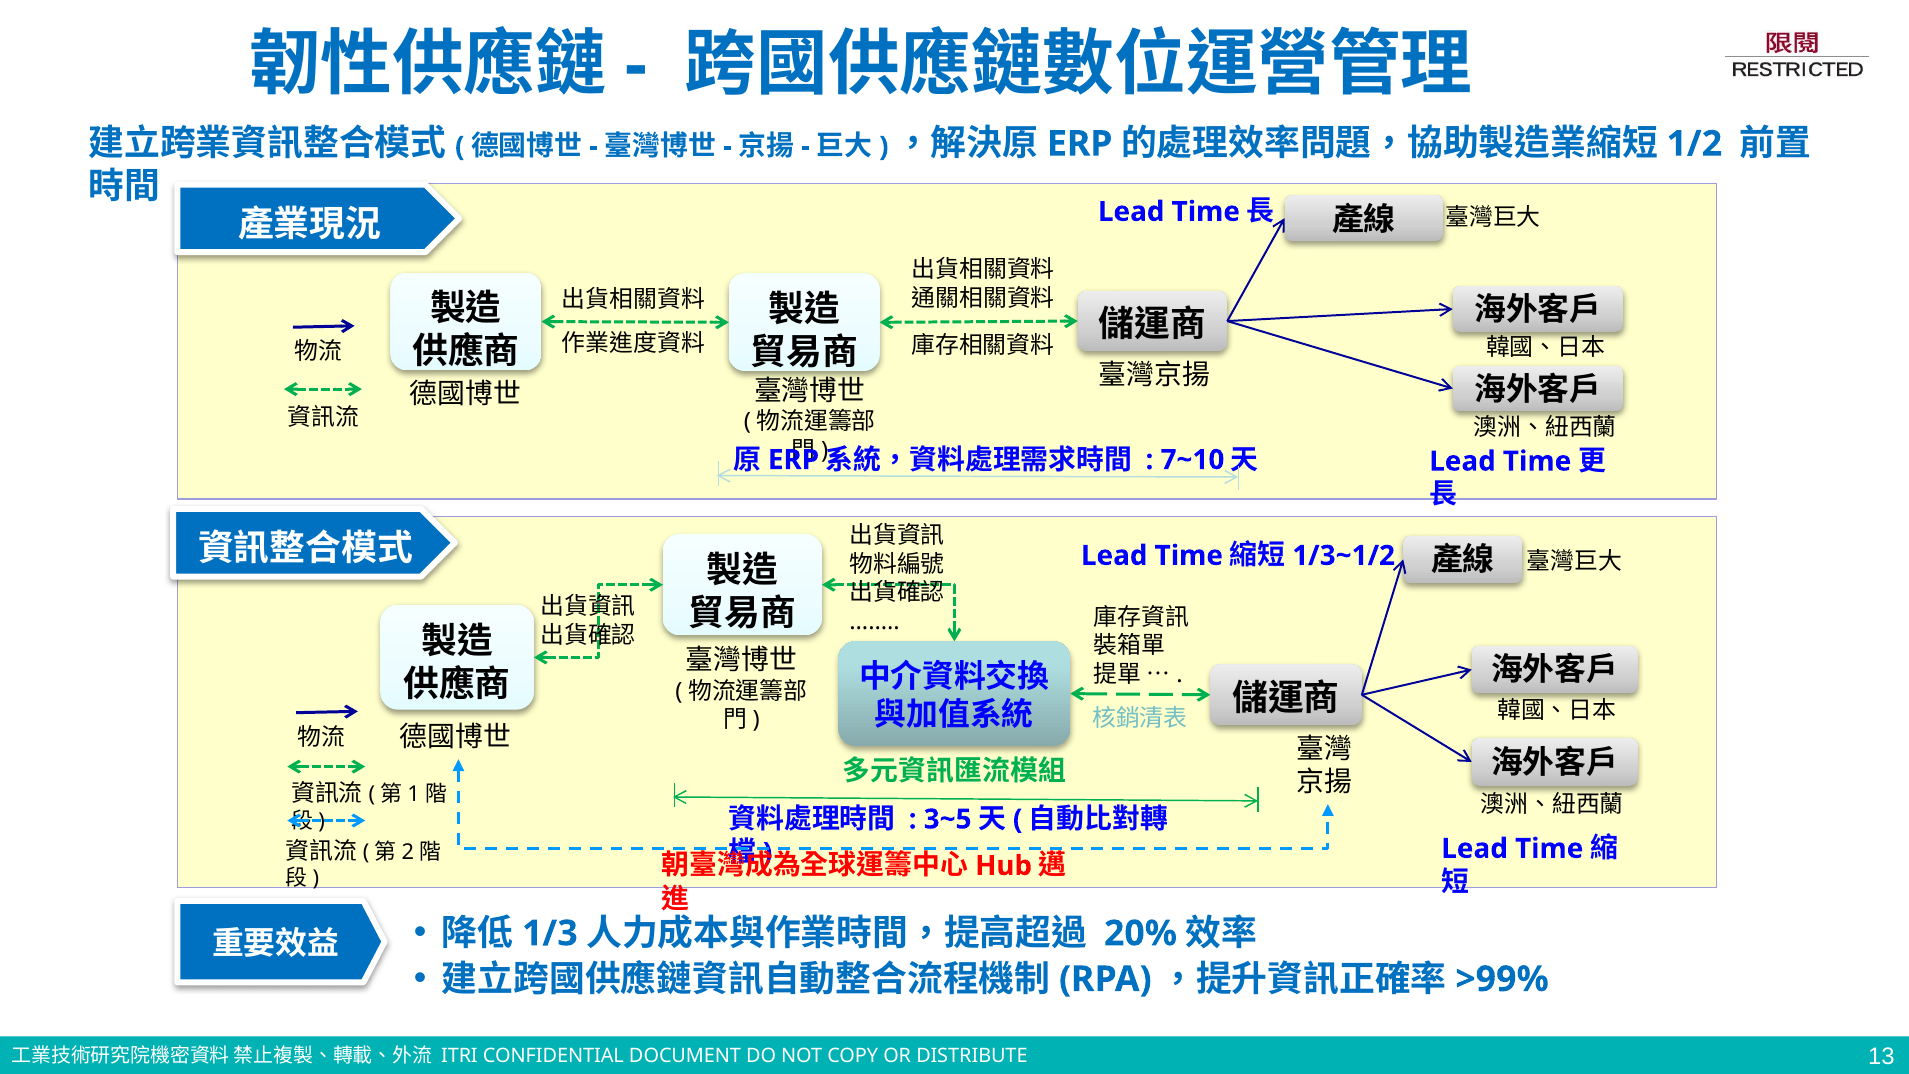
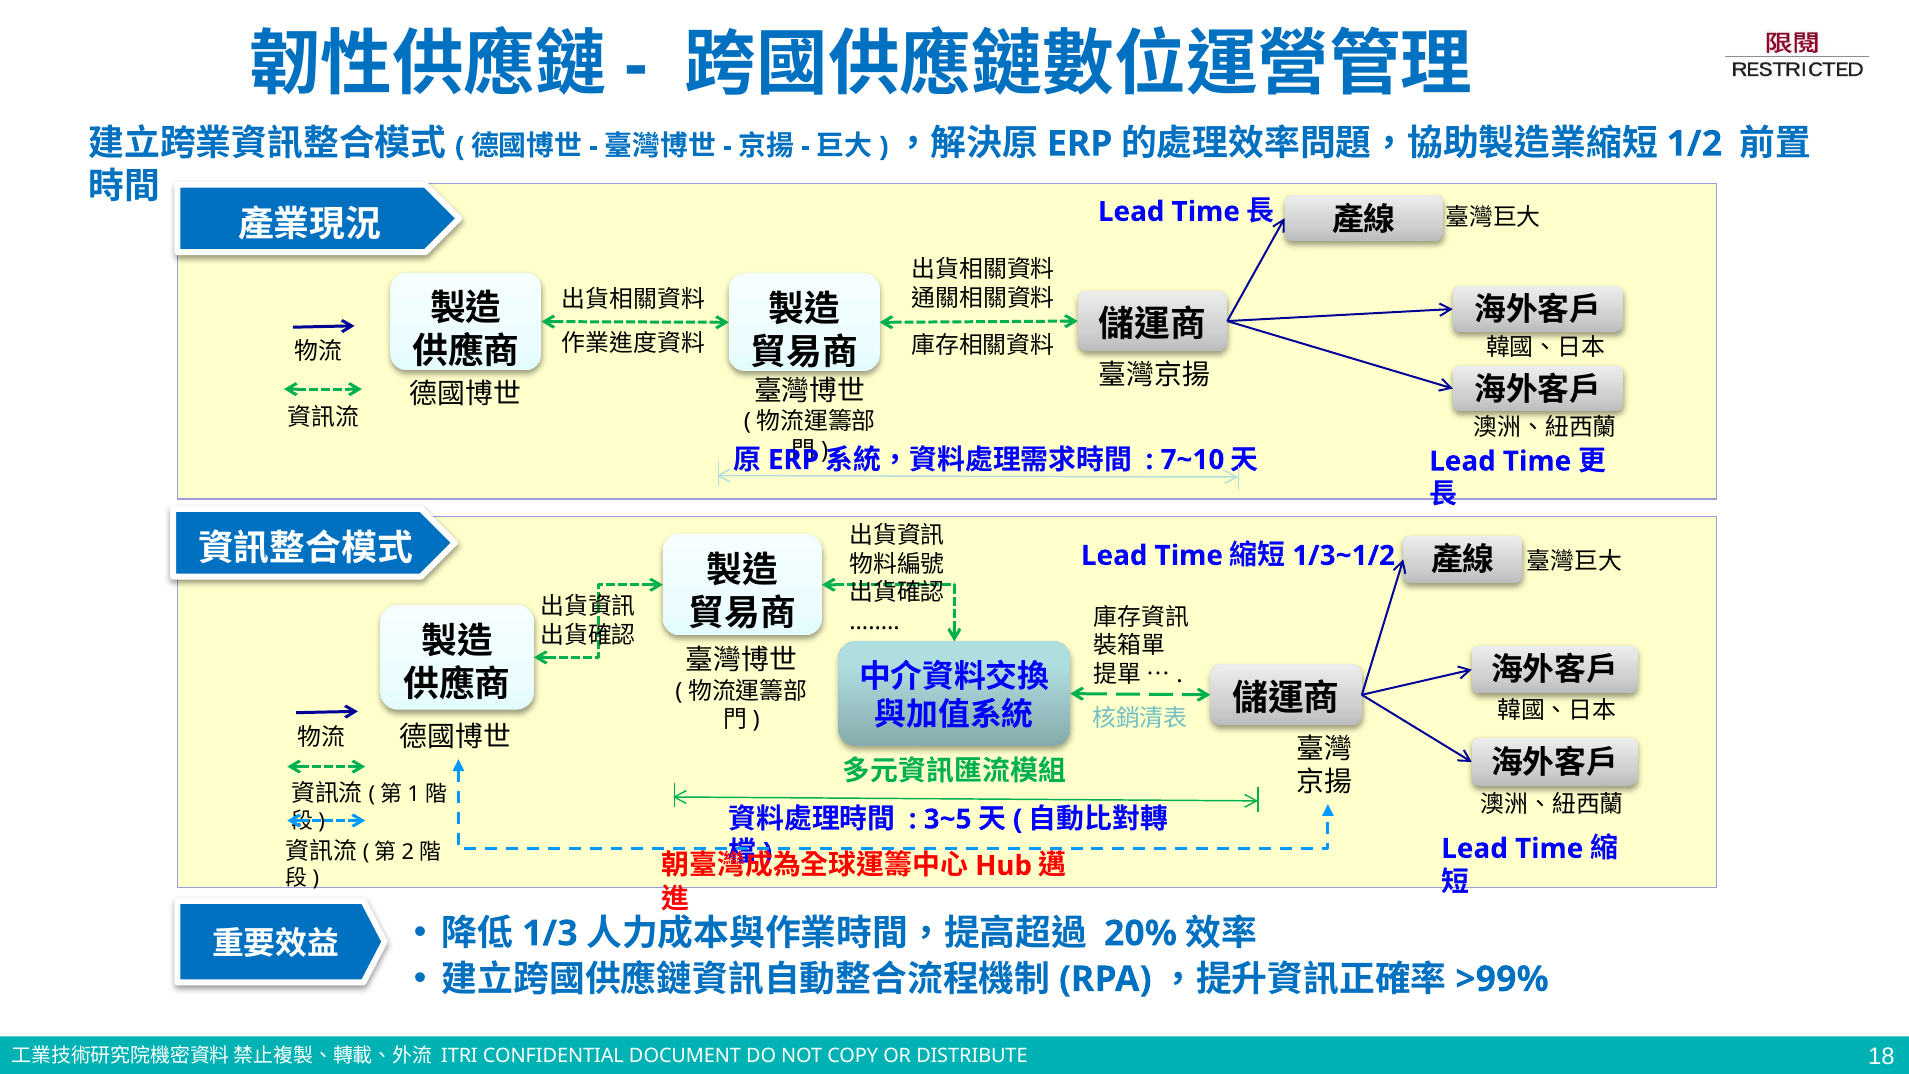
13: 13 -> 18 (1881, 1057)
